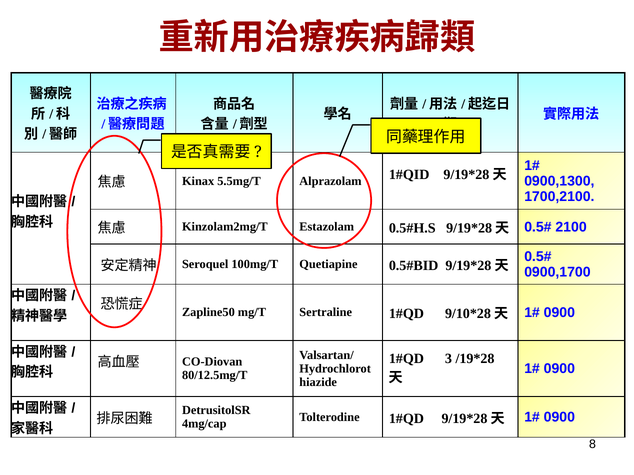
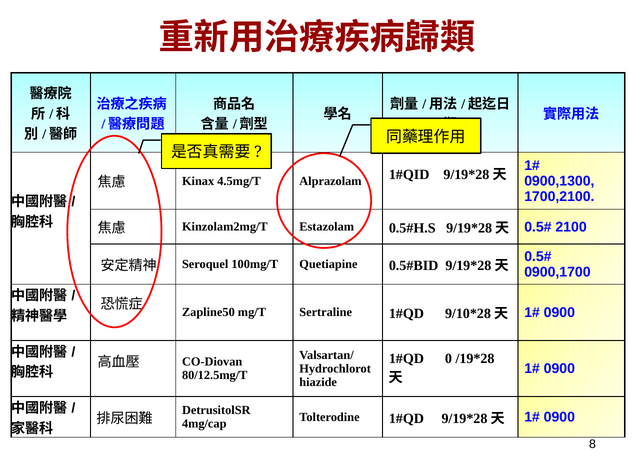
5.5mg/T: 5.5mg/T -> 4.5mg/T (239, 181)
3: 3 -> 0 (448, 359)
